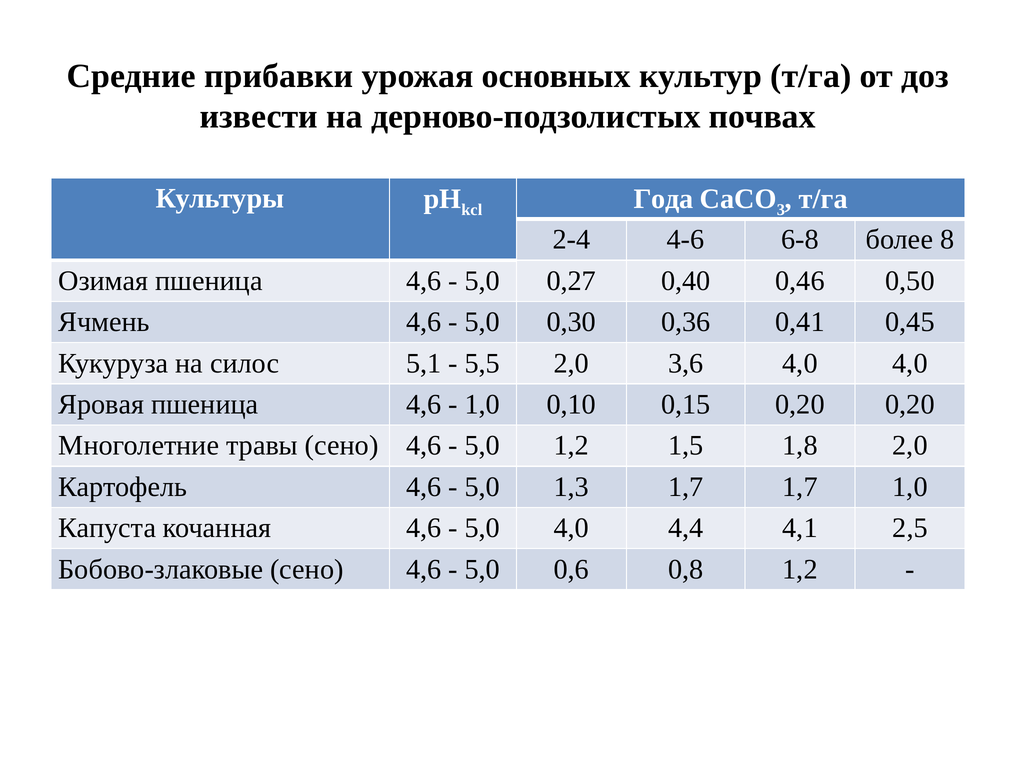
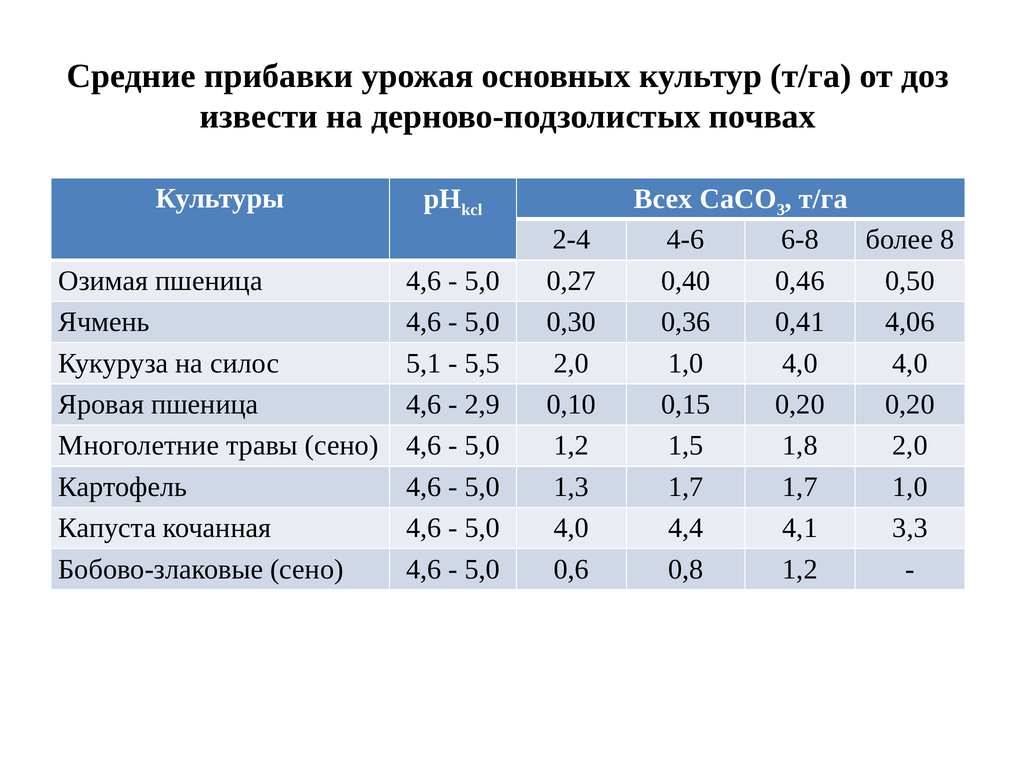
Года: Года -> Всех (663, 199)
0,45: 0,45 -> 4,06 (910, 322)
2,0 3,6: 3,6 -> 1,0 (686, 363)
1,0: 1,0 -> 2,9 (482, 404)
2,5: 2,5 -> 3,3 (910, 528)
